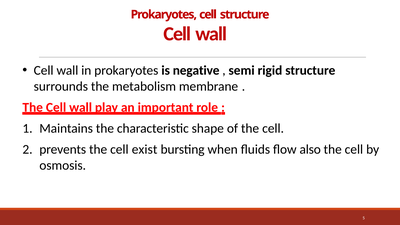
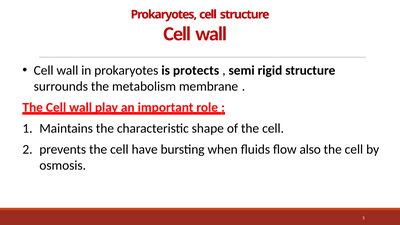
negative: negative -> protects (196, 71)
exist: exist -> have (145, 150)
